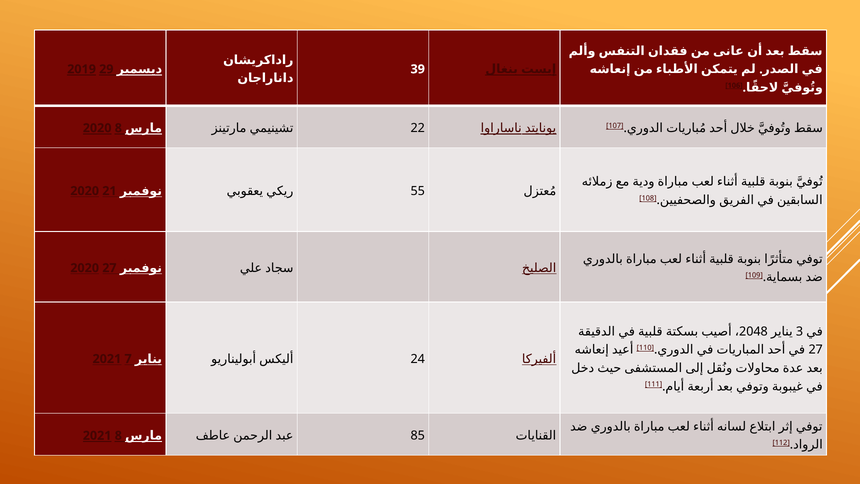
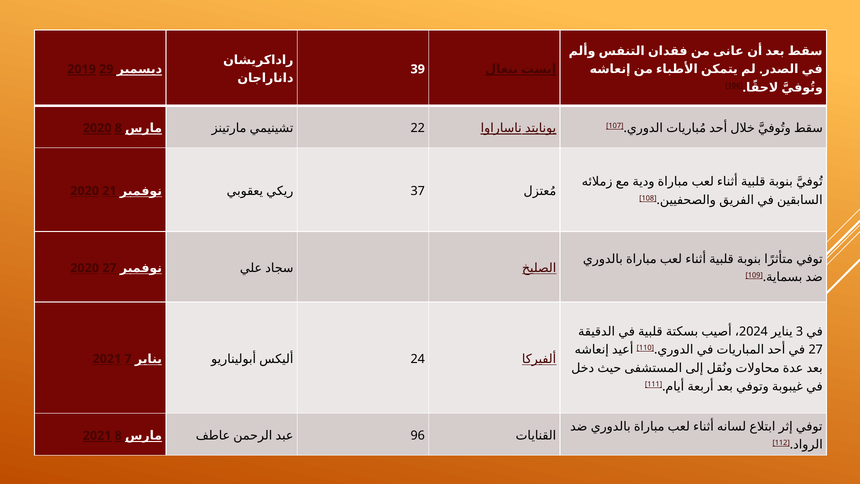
55: 55 -> 37 (418, 191)
2048: 2048 -> 2024 (753, 331)
85: 85 -> 96 (418, 435)
